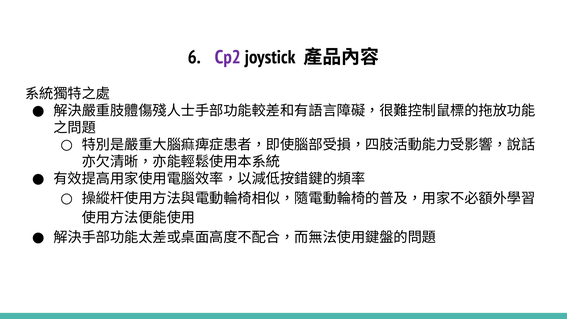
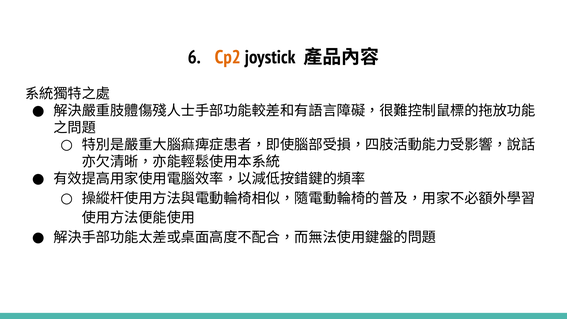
Cp2 colour: purple -> orange (228, 57)
